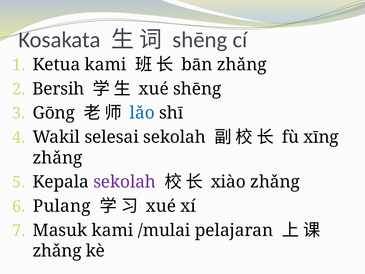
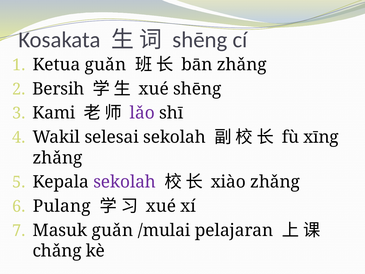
Ketua kami: kami -> guǎn (105, 65)
Gōng: Gōng -> Kami (54, 113)
lǎo colour: blue -> purple (142, 113)
Masuk kami: kami -> guǎn (112, 230)
zhǎng: zhǎng -> chǎng (57, 251)
